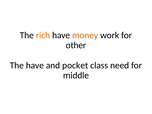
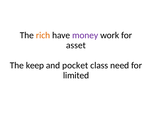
money colour: orange -> purple (85, 35)
other: other -> asset (76, 45)
The have: have -> keep (35, 65)
middle: middle -> limited (76, 75)
